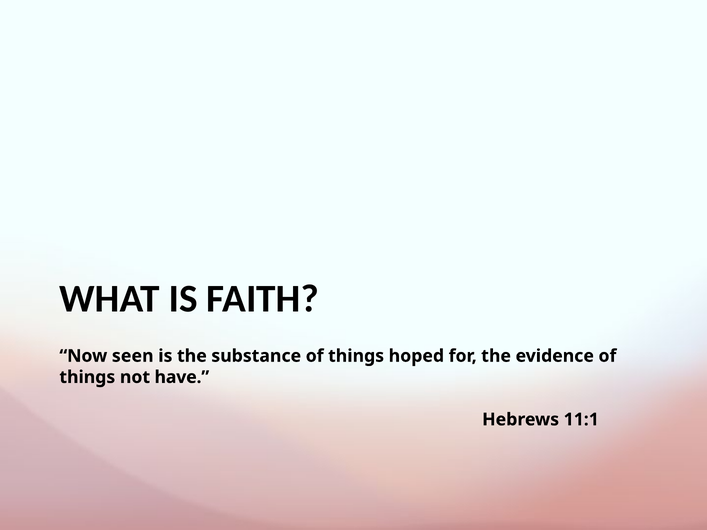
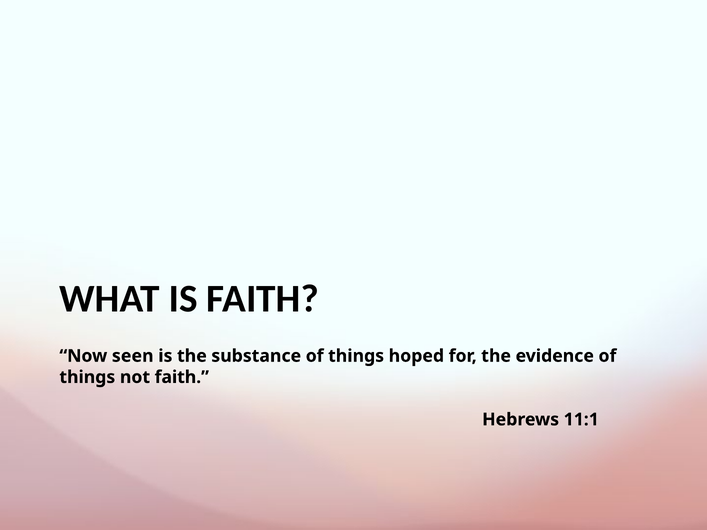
not have: have -> faith (182, 377)
